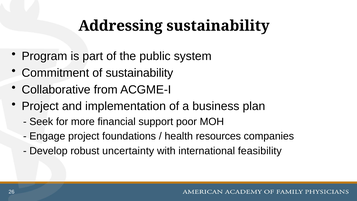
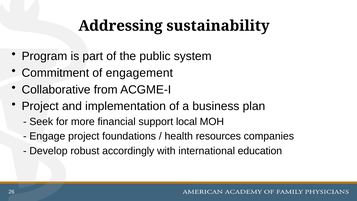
of sustainability: sustainability -> engagement (139, 73)
poor: poor -> local (187, 122)
uncertainty: uncertainty -> accordingly (128, 151)
feasibility: feasibility -> education (260, 151)
